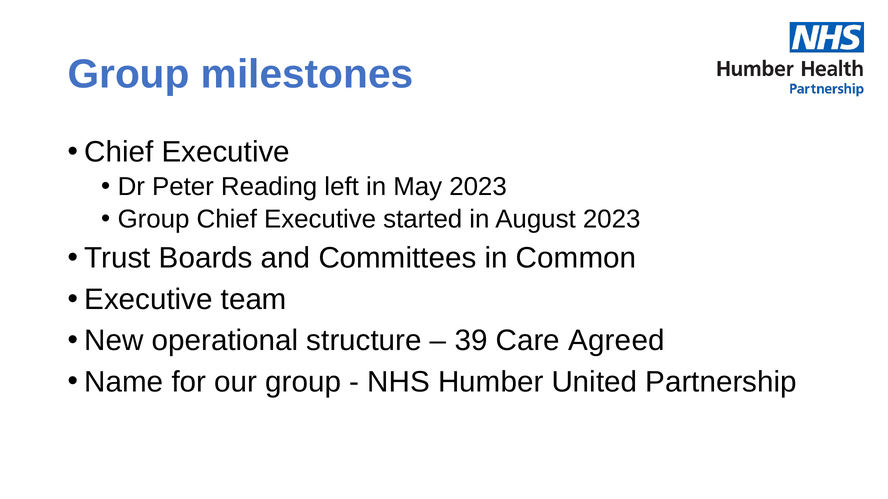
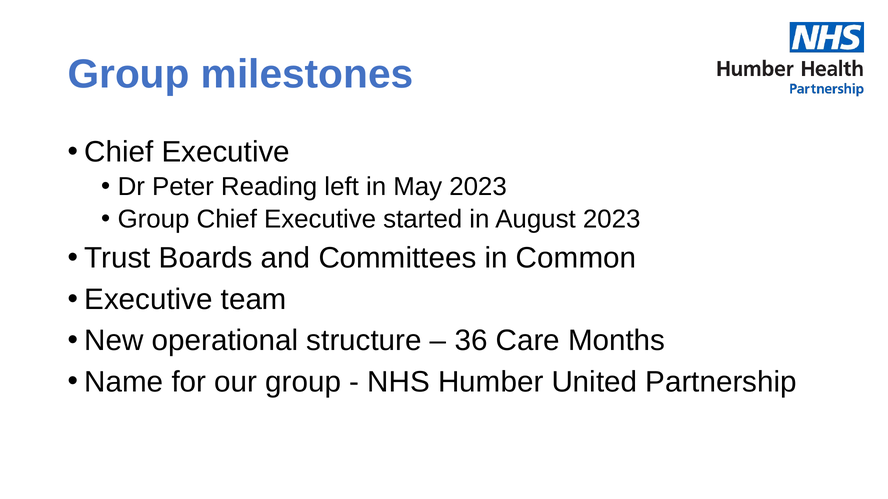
39: 39 -> 36 (471, 341)
Agreed: Agreed -> Months (617, 341)
